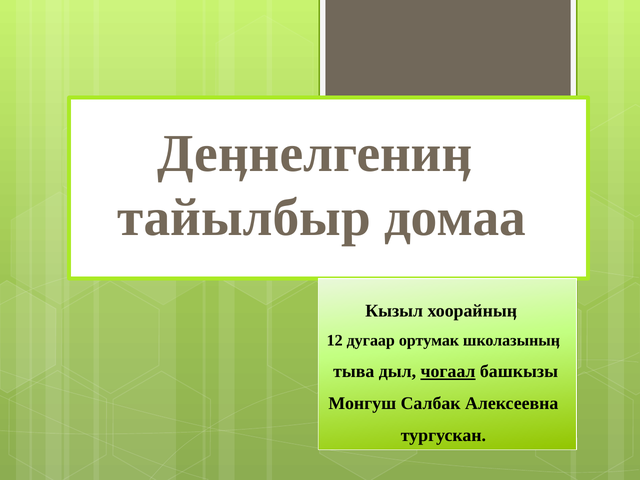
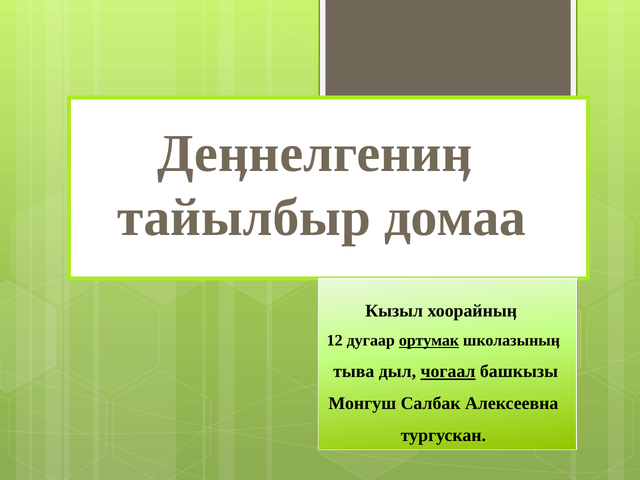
ортумак underline: none -> present (429, 341)
